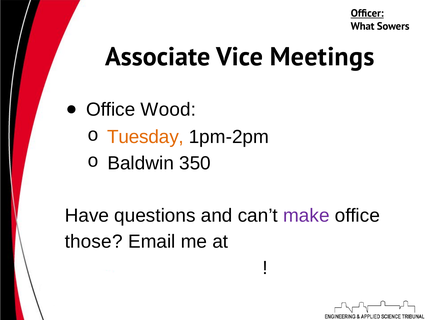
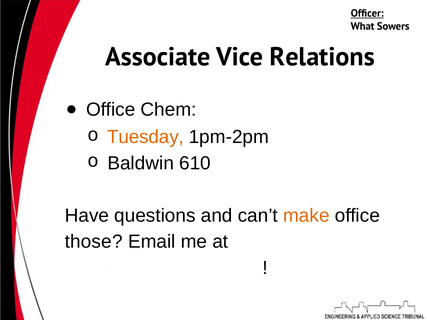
Meetings: Meetings -> Relations (322, 57)
Wood: Wood -> Chem (169, 110)
350: 350 -> 610 (195, 163)
make colour: purple -> orange (306, 216)
